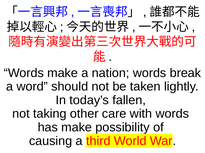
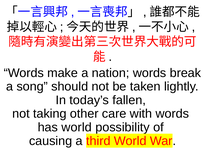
word: word -> song (32, 87)
has make: make -> world (77, 128)
